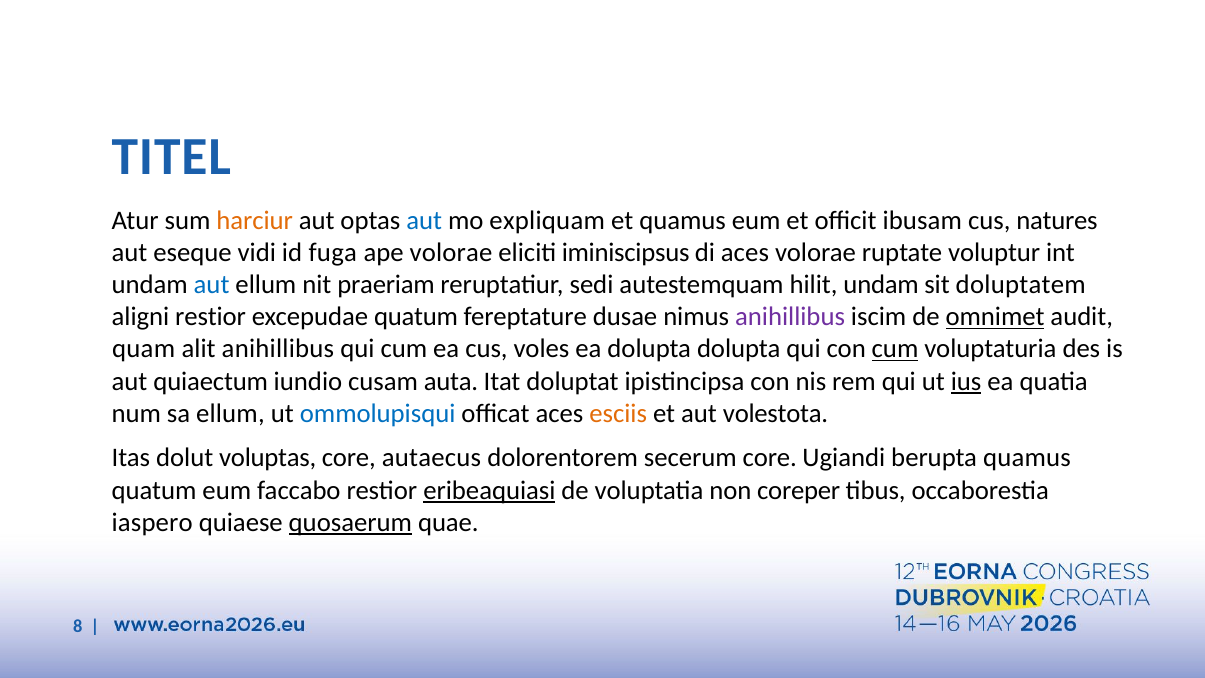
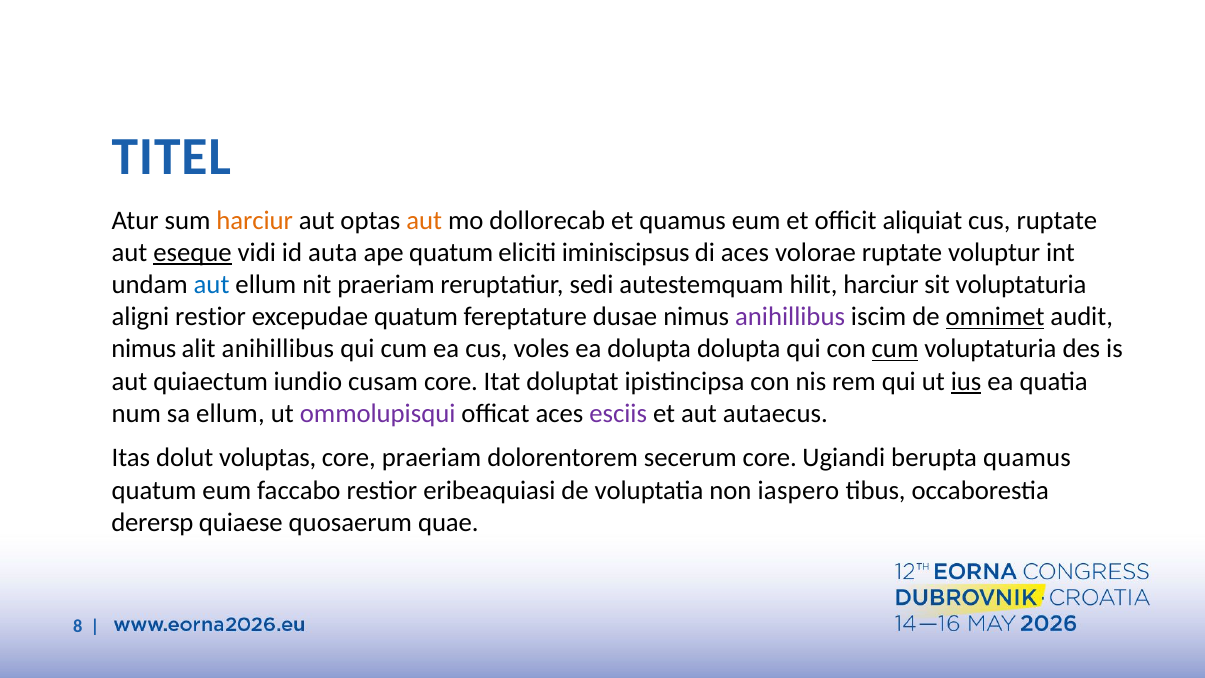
aut colour: blue -> orange (424, 221)
expliquam: expliquam -> dollorecab (547, 221)
ibusam: ibusam -> aliquiat (922, 221)
cus natures: natures -> ruptate (1057, 221)
eseque underline: none -> present (193, 253)
fuga: fuga -> auta (333, 253)
ape volorae: volorae -> quatum (451, 253)
hilit undam: undam -> harciur (881, 285)
sit doluptatem: doluptatem -> voluptaturia (1021, 285)
quam: quam -> nimus (144, 349)
cusam auta: auta -> core (451, 381)
ommolupisqui colour: blue -> purple (378, 413)
esciis colour: orange -> purple (618, 413)
volestota: volestota -> autaecus (775, 413)
core autaecus: autaecus -> praeriam (432, 458)
eribeaquiasi underline: present -> none (489, 490)
coreper: coreper -> iaspero (798, 490)
iaspero: iaspero -> derersp (152, 522)
quosaerum underline: present -> none (350, 522)
